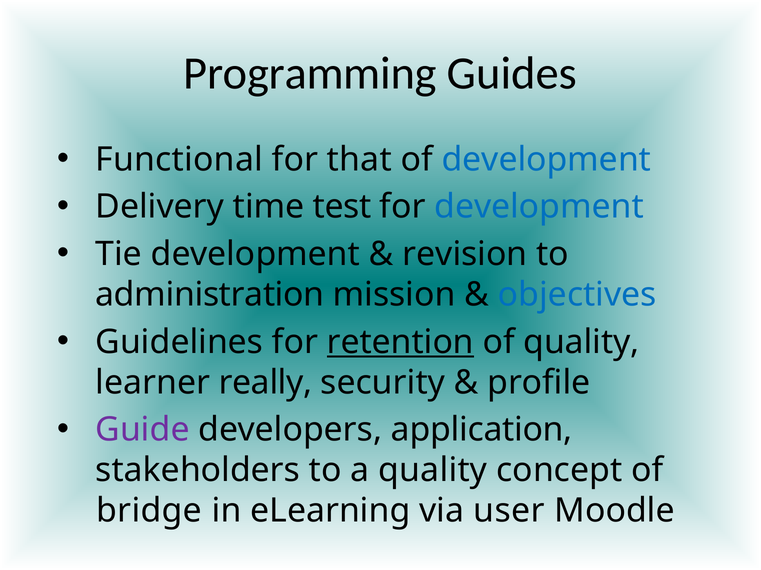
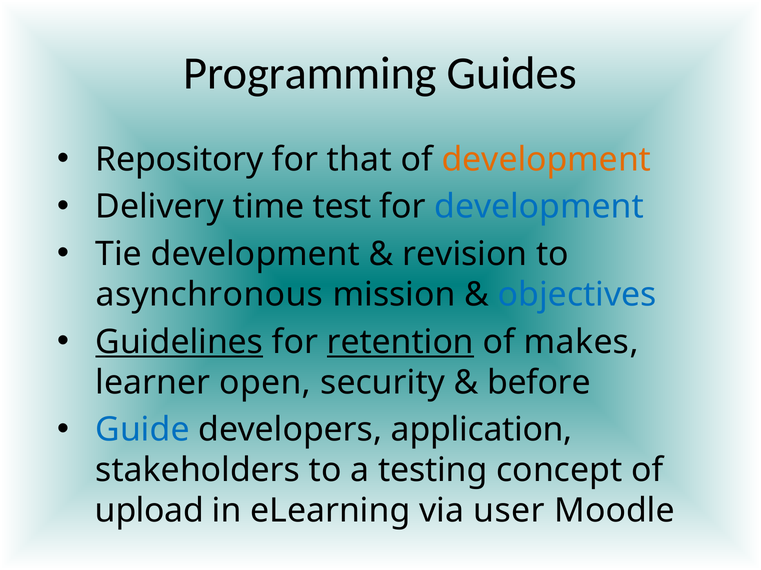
Functional: Functional -> Repository (179, 160)
development colour: blue -> orange (546, 160)
administration: administration -> asynchronous (210, 295)
Guidelines underline: none -> present (179, 342)
of quality: quality -> makes (581, 342)
really: really -> open (265, 383)
profile: profile -> before (539, 383)
Guide colour: purple -> blue (143, 430)
a quality: quality -> testing (433, 471)
bridge: bridge -> upload (149, 512)
